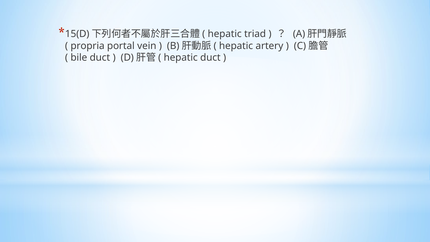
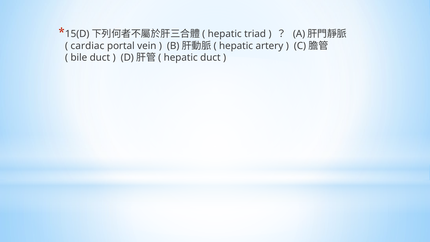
propria: propria -> cardiac (87, 46)
